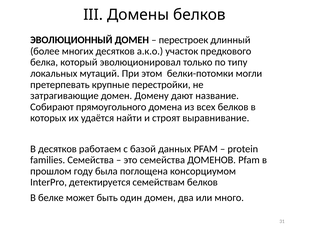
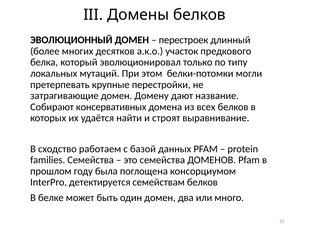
прямоугольного: прямоугольного -> консервативных (111, 107)
В десятков: десятков -> сходство (57, 149)
